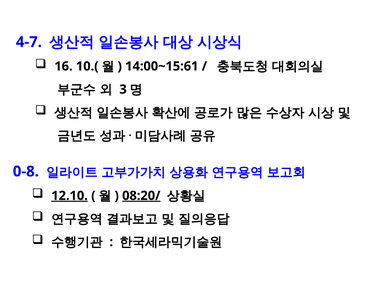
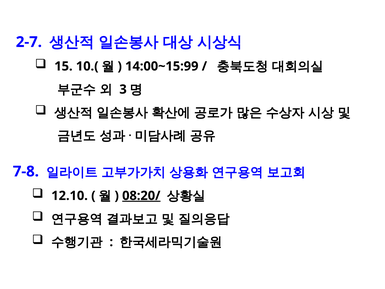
4-7: 4-7 -> 2-7 (29, 42)
16: 16 -> 15 (63, 66)
14:00~15:61: 14:00~15:61 -> 14:00~15:99 (162, 66)
0-8: 0-8 -> 7-8 (26, 171)
12.10 underline: present -> none (70, 196)
